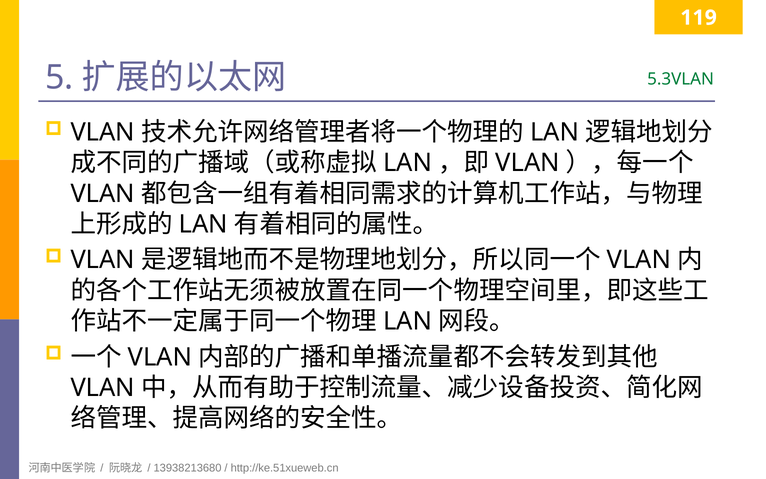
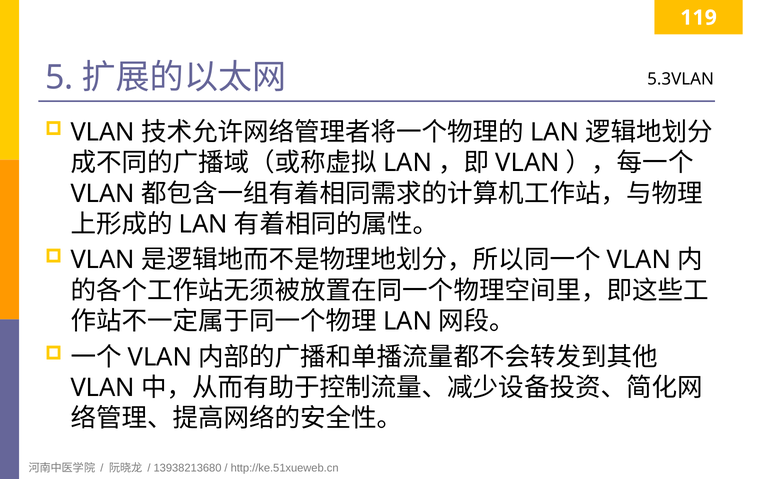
5.3VLAN colour: green -> black (681, 79)
